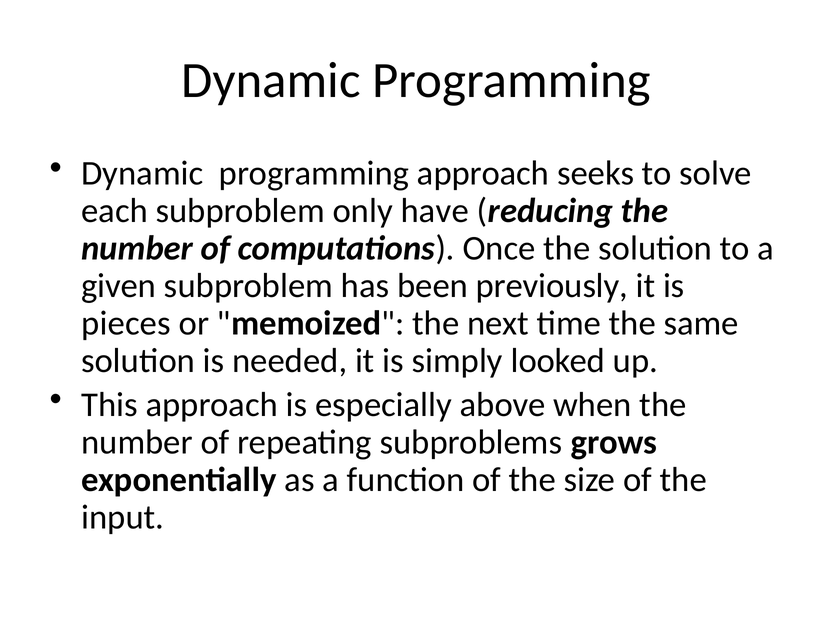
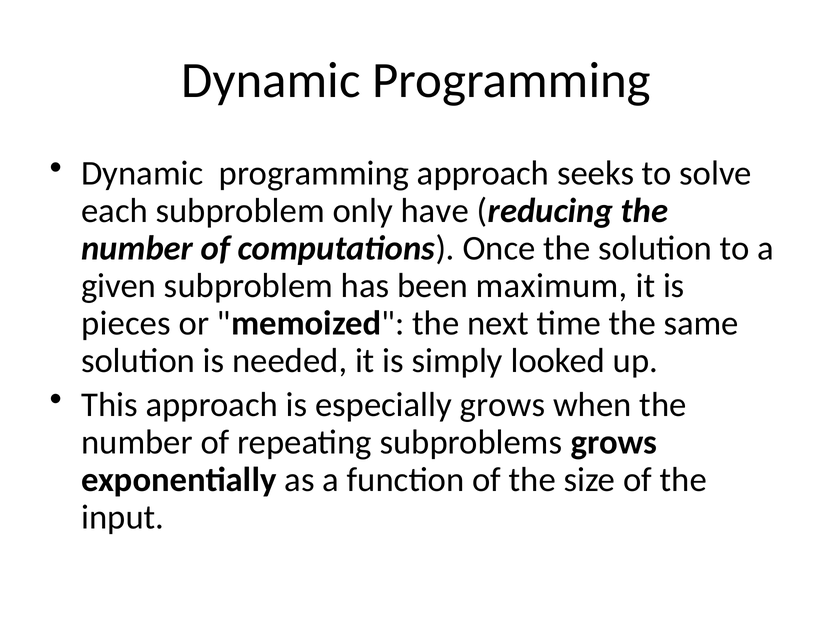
previously: previously -> maximum (552, 286)
especially above: above -> grows (503, 405)
